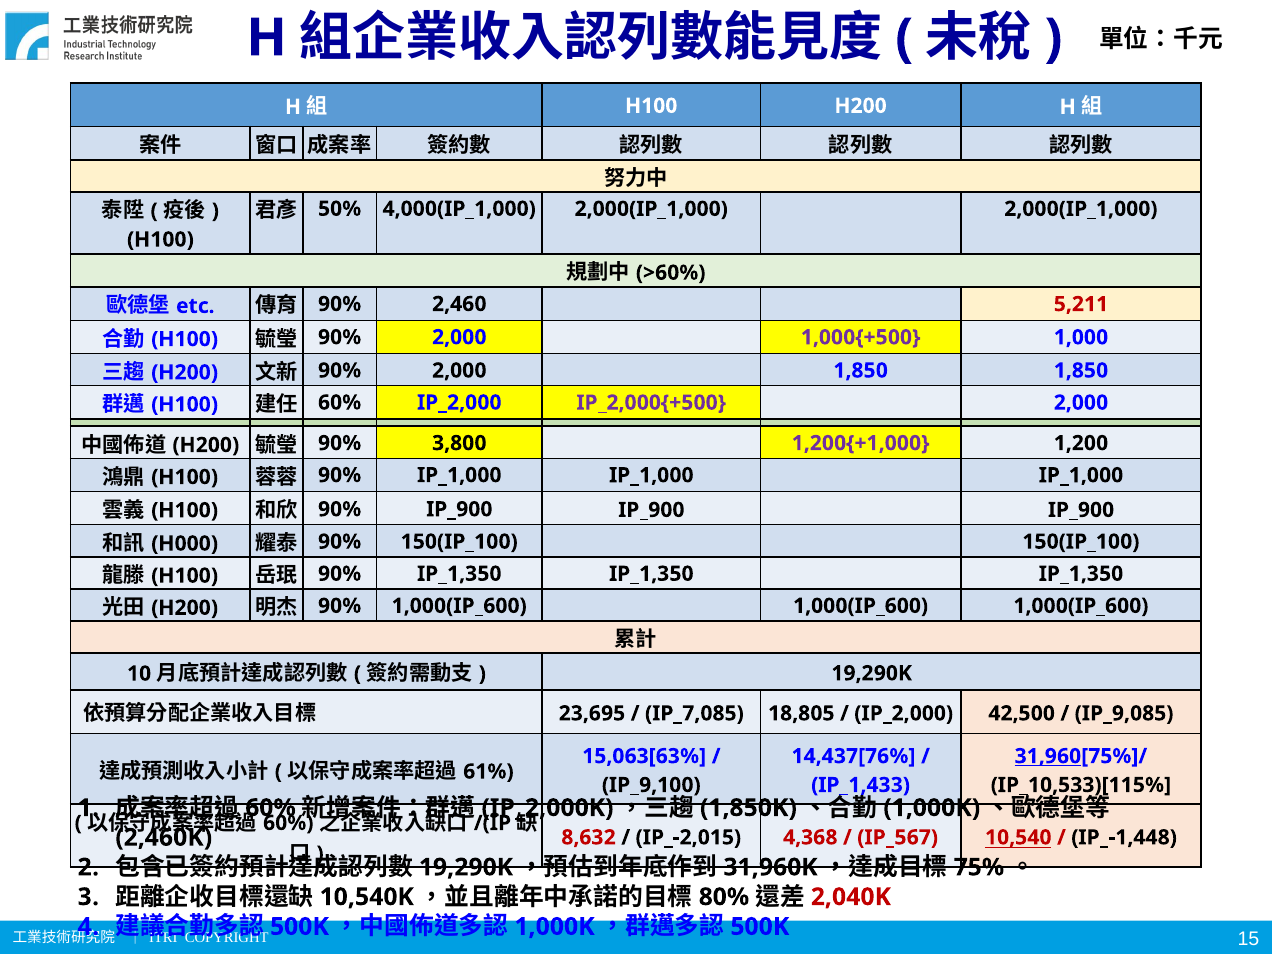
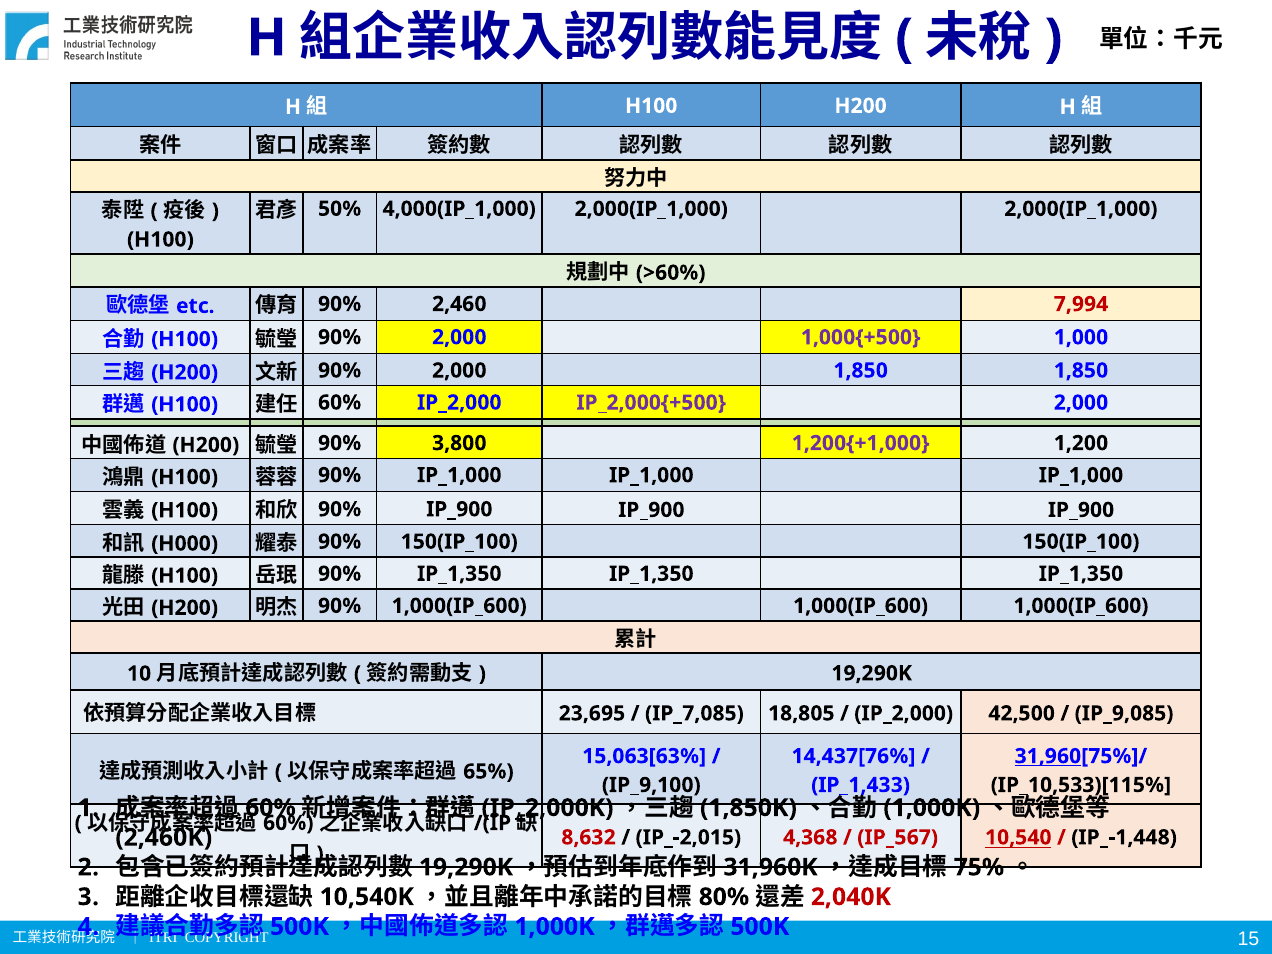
5,211: 5,211 -> 7,994 (1081, 304)
61%: 61% -> 65% (488, 772)
